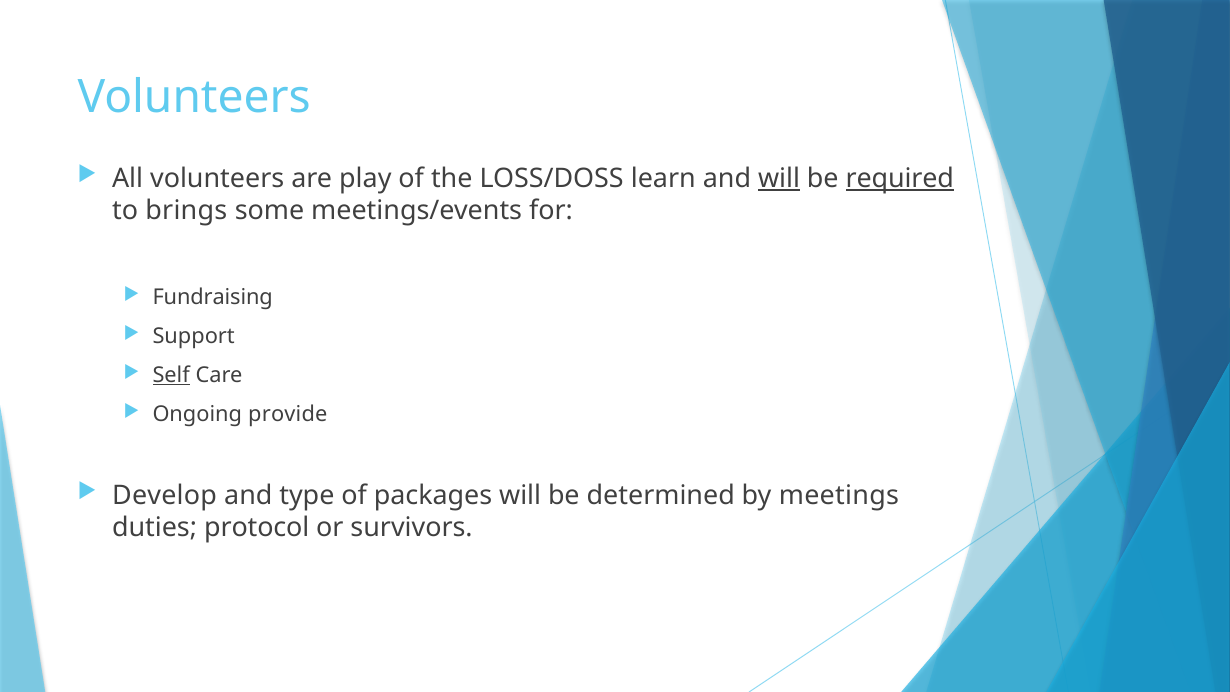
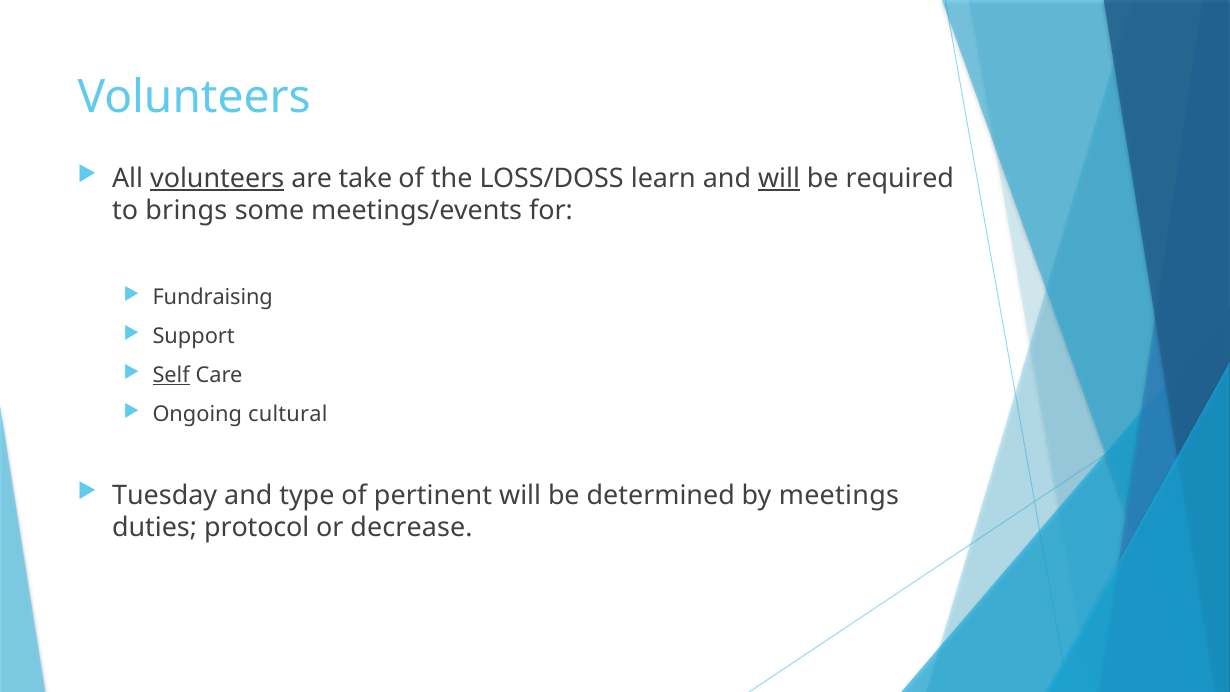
volunteers underline: none -> present (217, 178)
play: play -> take (365, 178)
required underline: present -> none (900, 178)
provide: provide -> cultural (288, 414)
Develop: Develop -> Tuesday (165, 496)
packages: packages -> pertinent (433, 496)
survivors: survivors -> decrease (412, 528)
